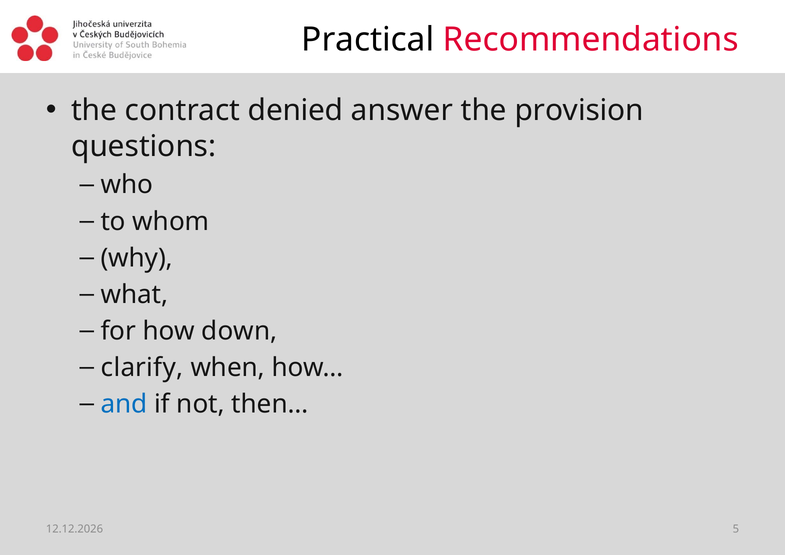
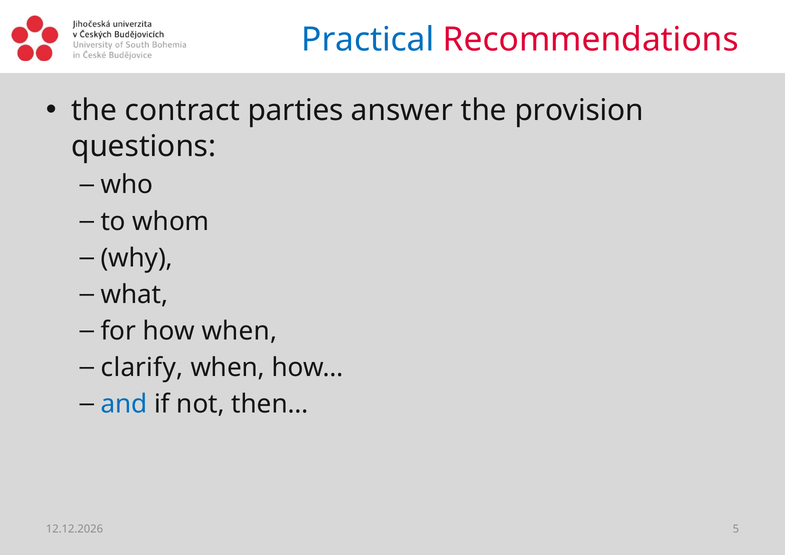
Practical colour: black -> blue (368, 40)
denied: denied -> parties (296, 111)
how down: down -> when (239, 331)
